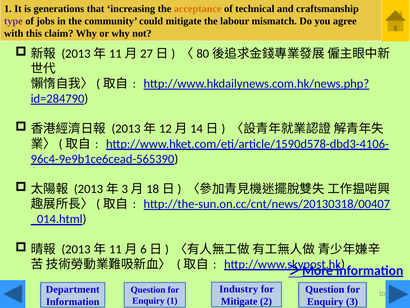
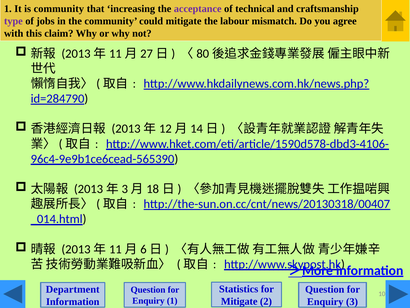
is generations: generations -> community (59, 9)
acceptance colour: orange -> purple (198, 9)
Industry: Industry -> Statistics (239, 289)
